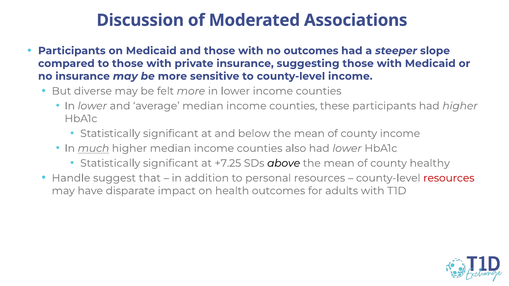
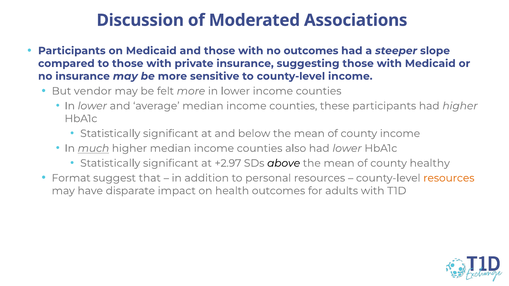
diverse: diverse -> vendor (93, 91)
+7.25: +7.25 -> +2.97 (228, 163)
Handle: Handle -> Format (71, 178)
resources colour: red -> orange (449, 178)
